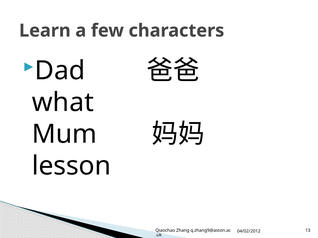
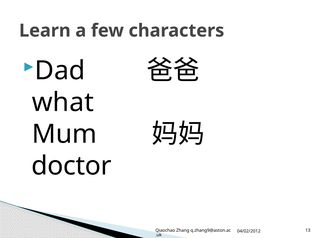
lesson: lesson -> doctor (72, 166)
